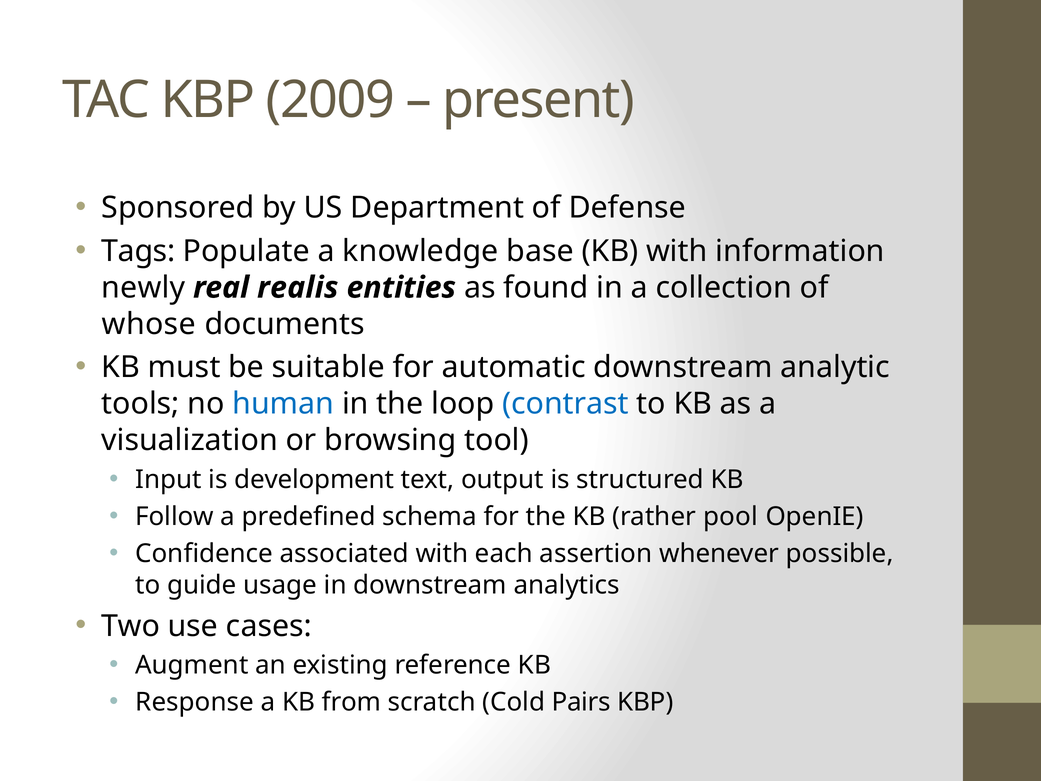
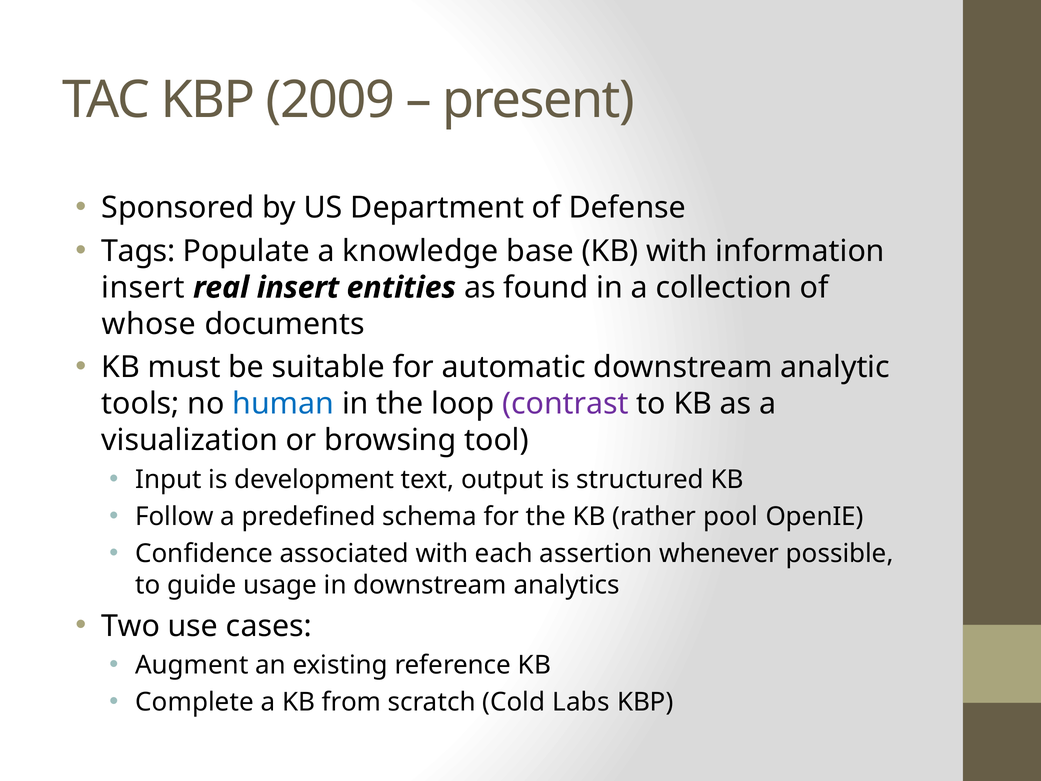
newly: newly -> insert (143, 288)
real realis: realis -> insert (298, 288)
contrast colour: blue -> purple (565, 404)
Response: Response -> Complete (195, 702)
Pairs: Pairs -> Labs (581, 702)
